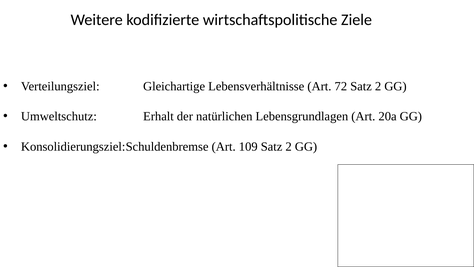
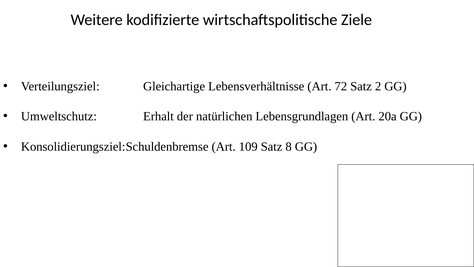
109 Satz 2: 2 -> 8 (289, 146)
